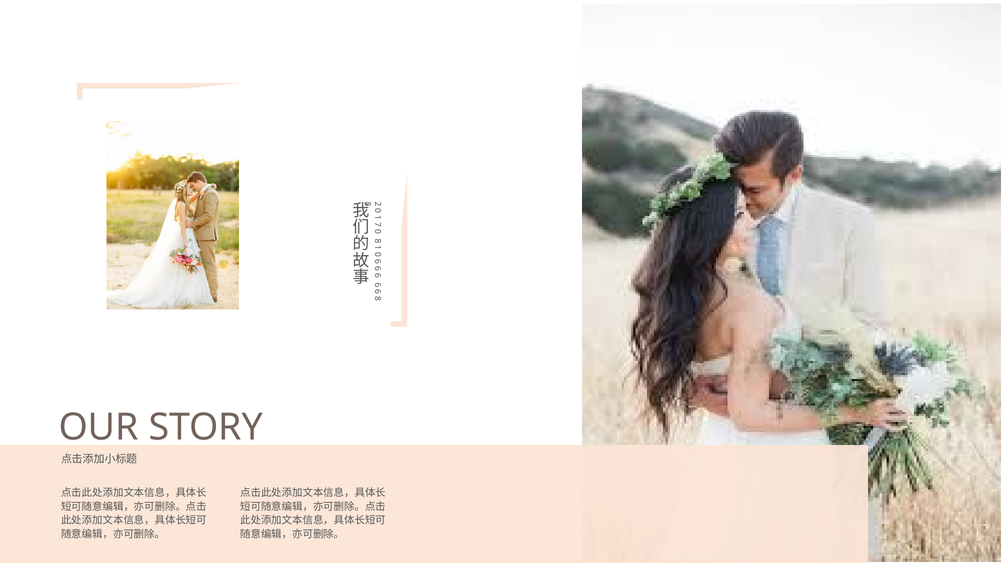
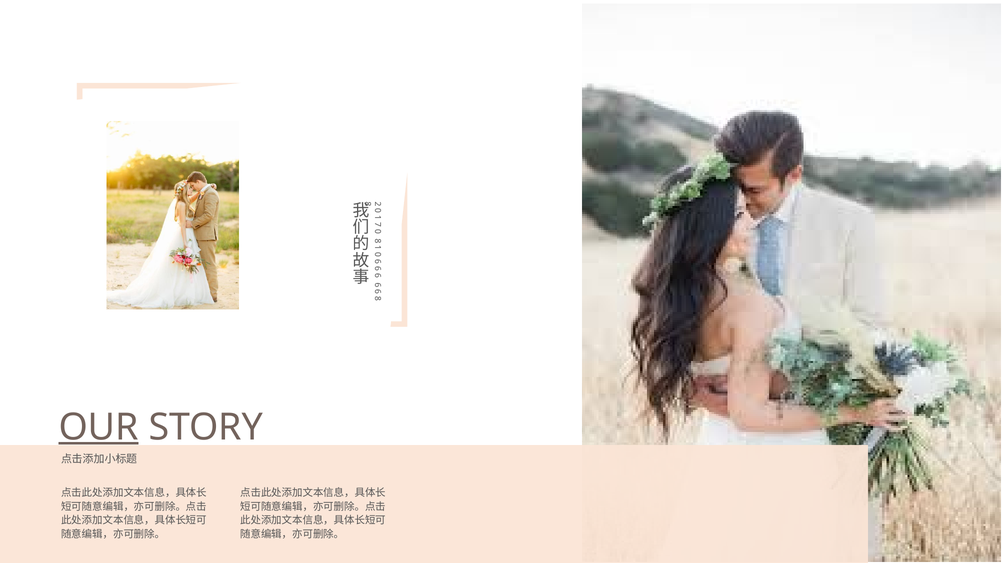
OUR underline: none -> present (99, 428)
